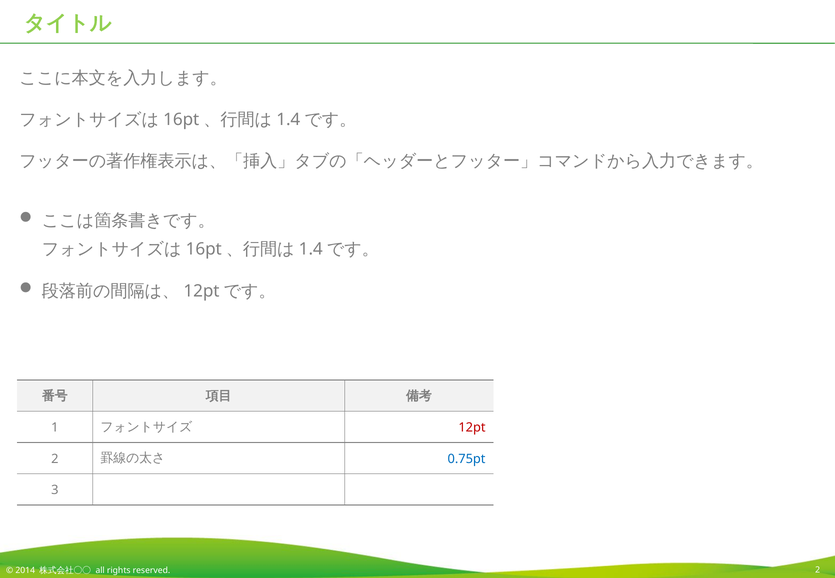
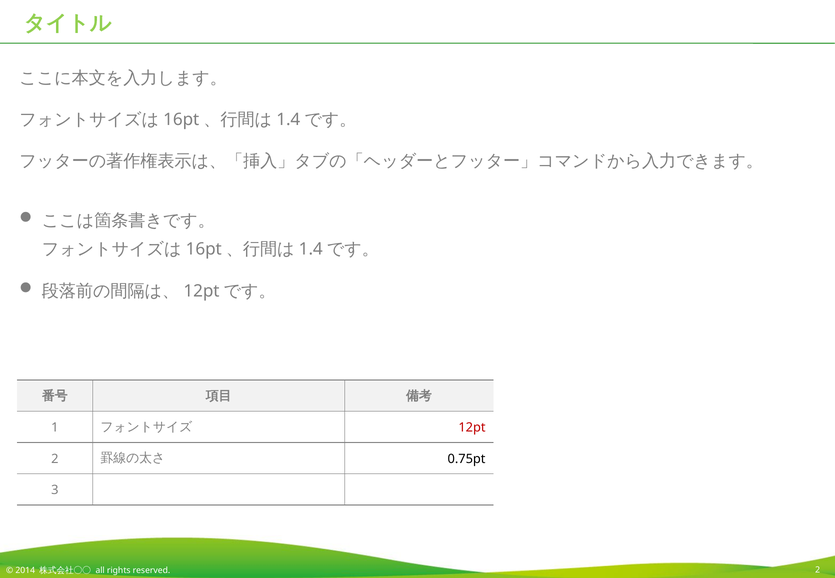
0.75pt colour: blue -> black (467, 459)
